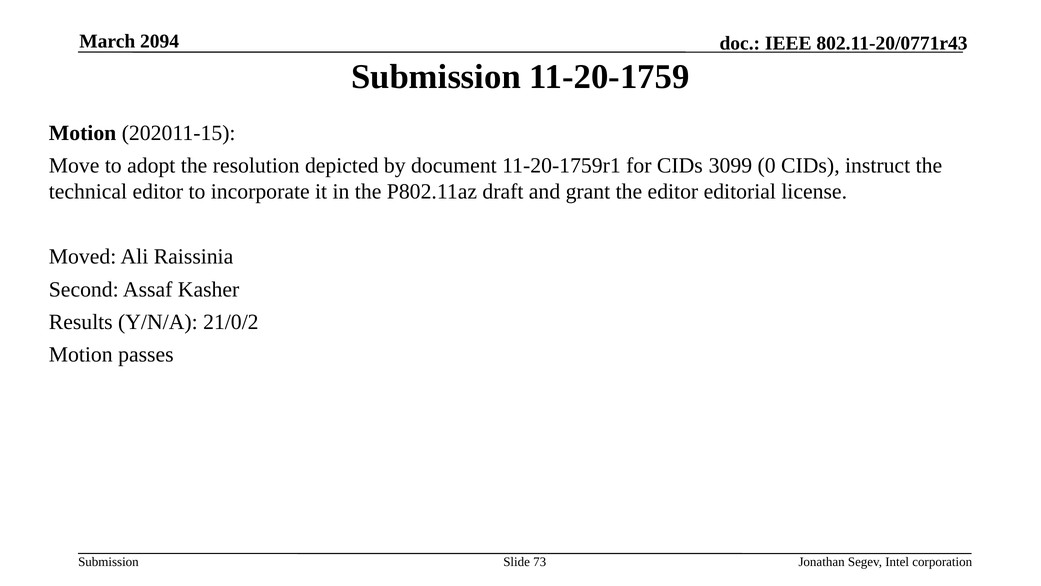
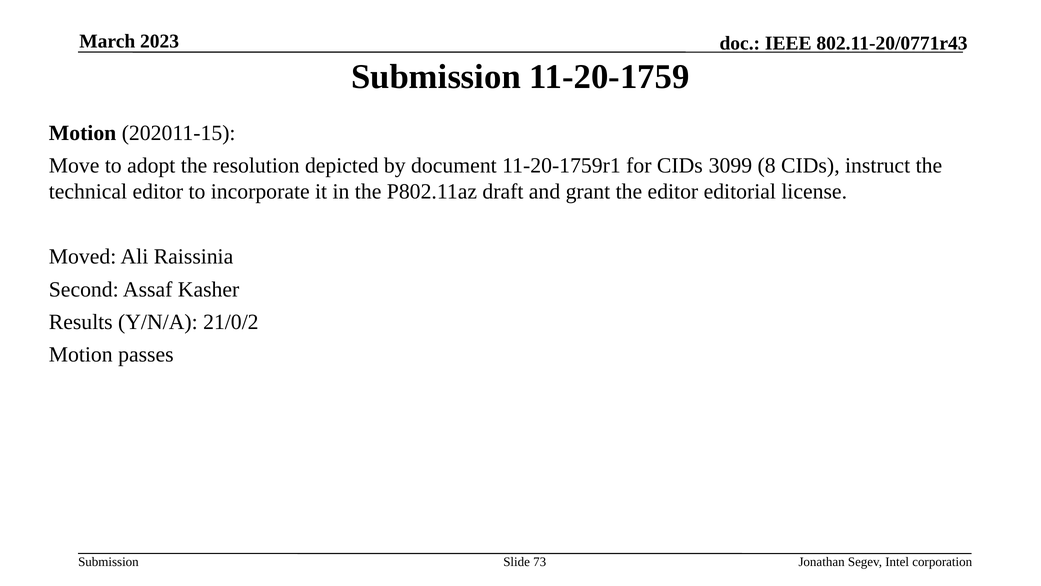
2094: 2094 -> 2023 (160, 41)
0: 0 -> 8 (767, 165)
